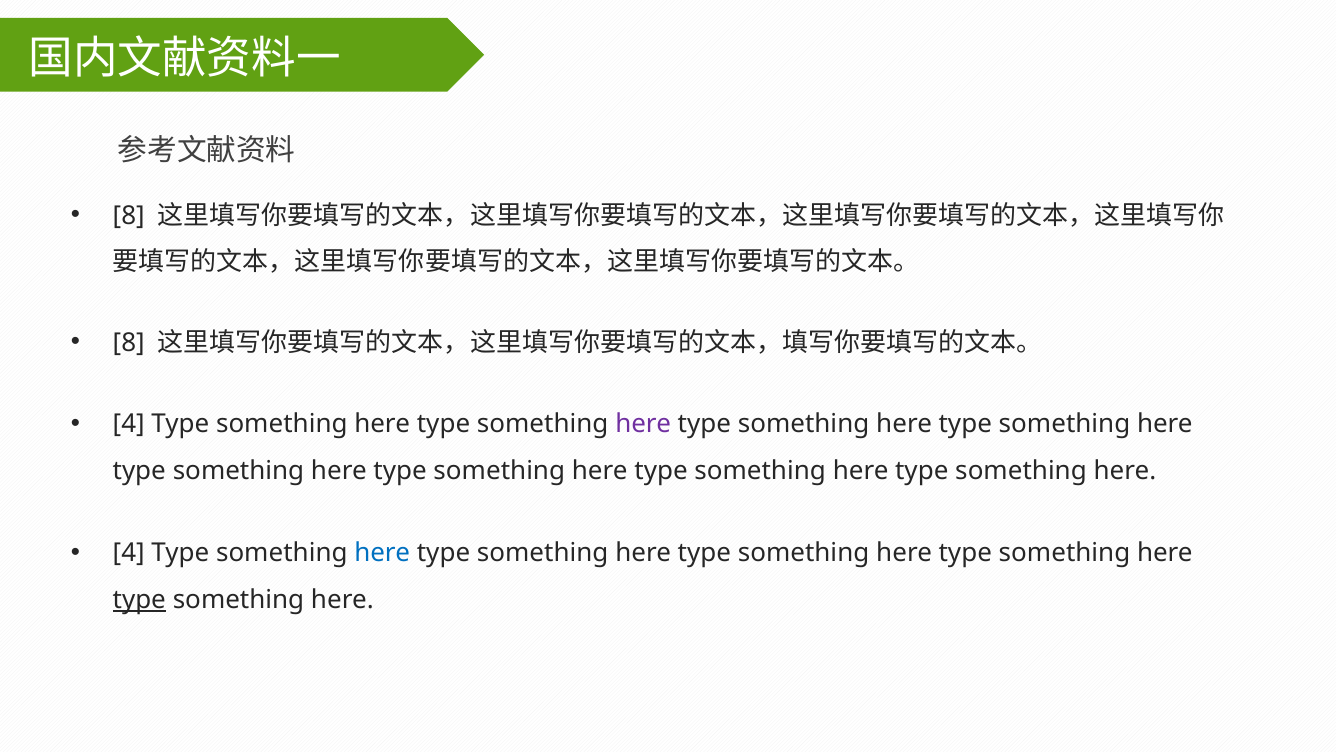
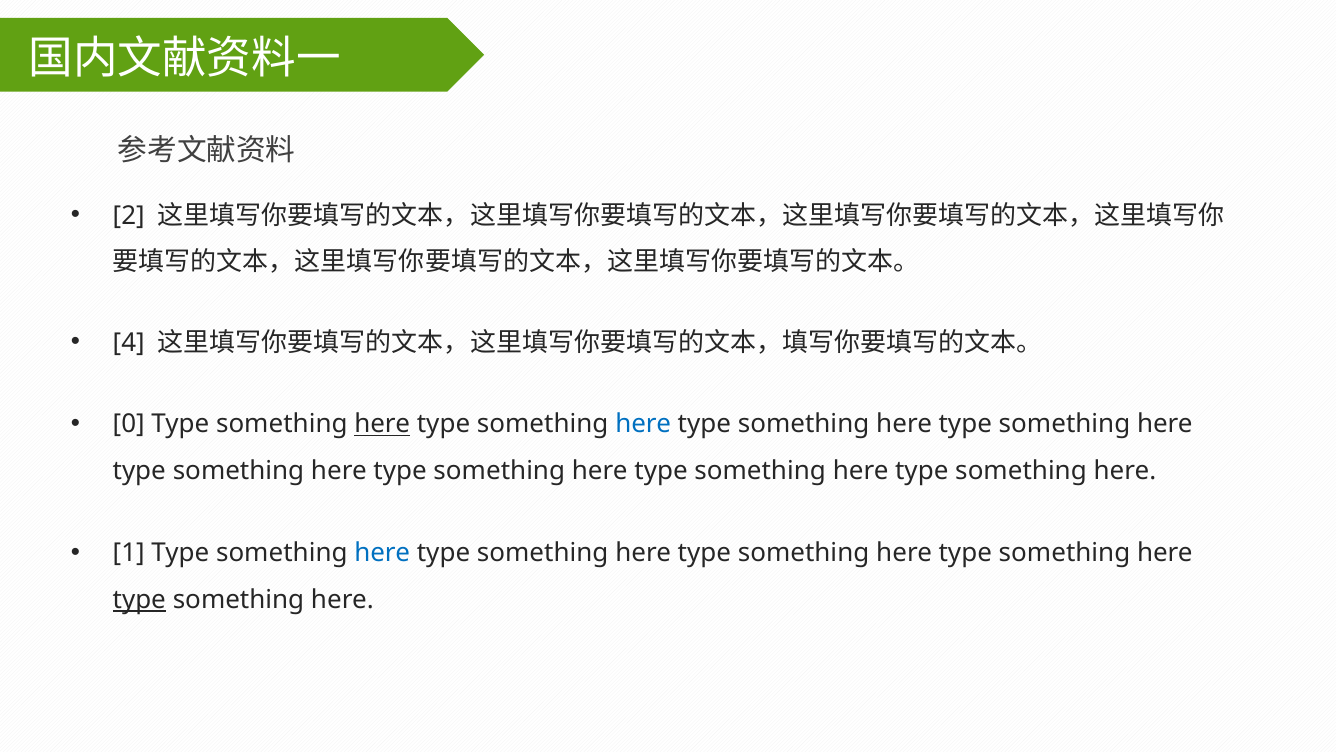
8: 8 -> 2 (129, 215)
8: 8 -> 4 (129, 342)
4: 4 -> 0 (129, 424)
here underline: none -> present (382, 424)
here colour: purple -> blue (643, 424)
4: 4 -> 1 (129, 553)
